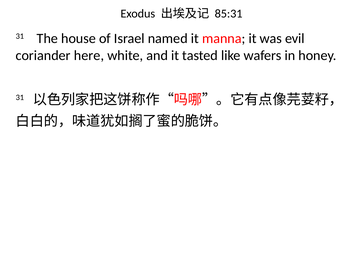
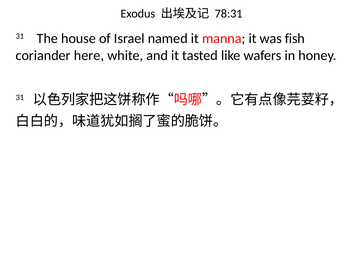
85:31: 85:31 -> 78:31 (229, 14)
evil: evil -> fish (295, 39)
